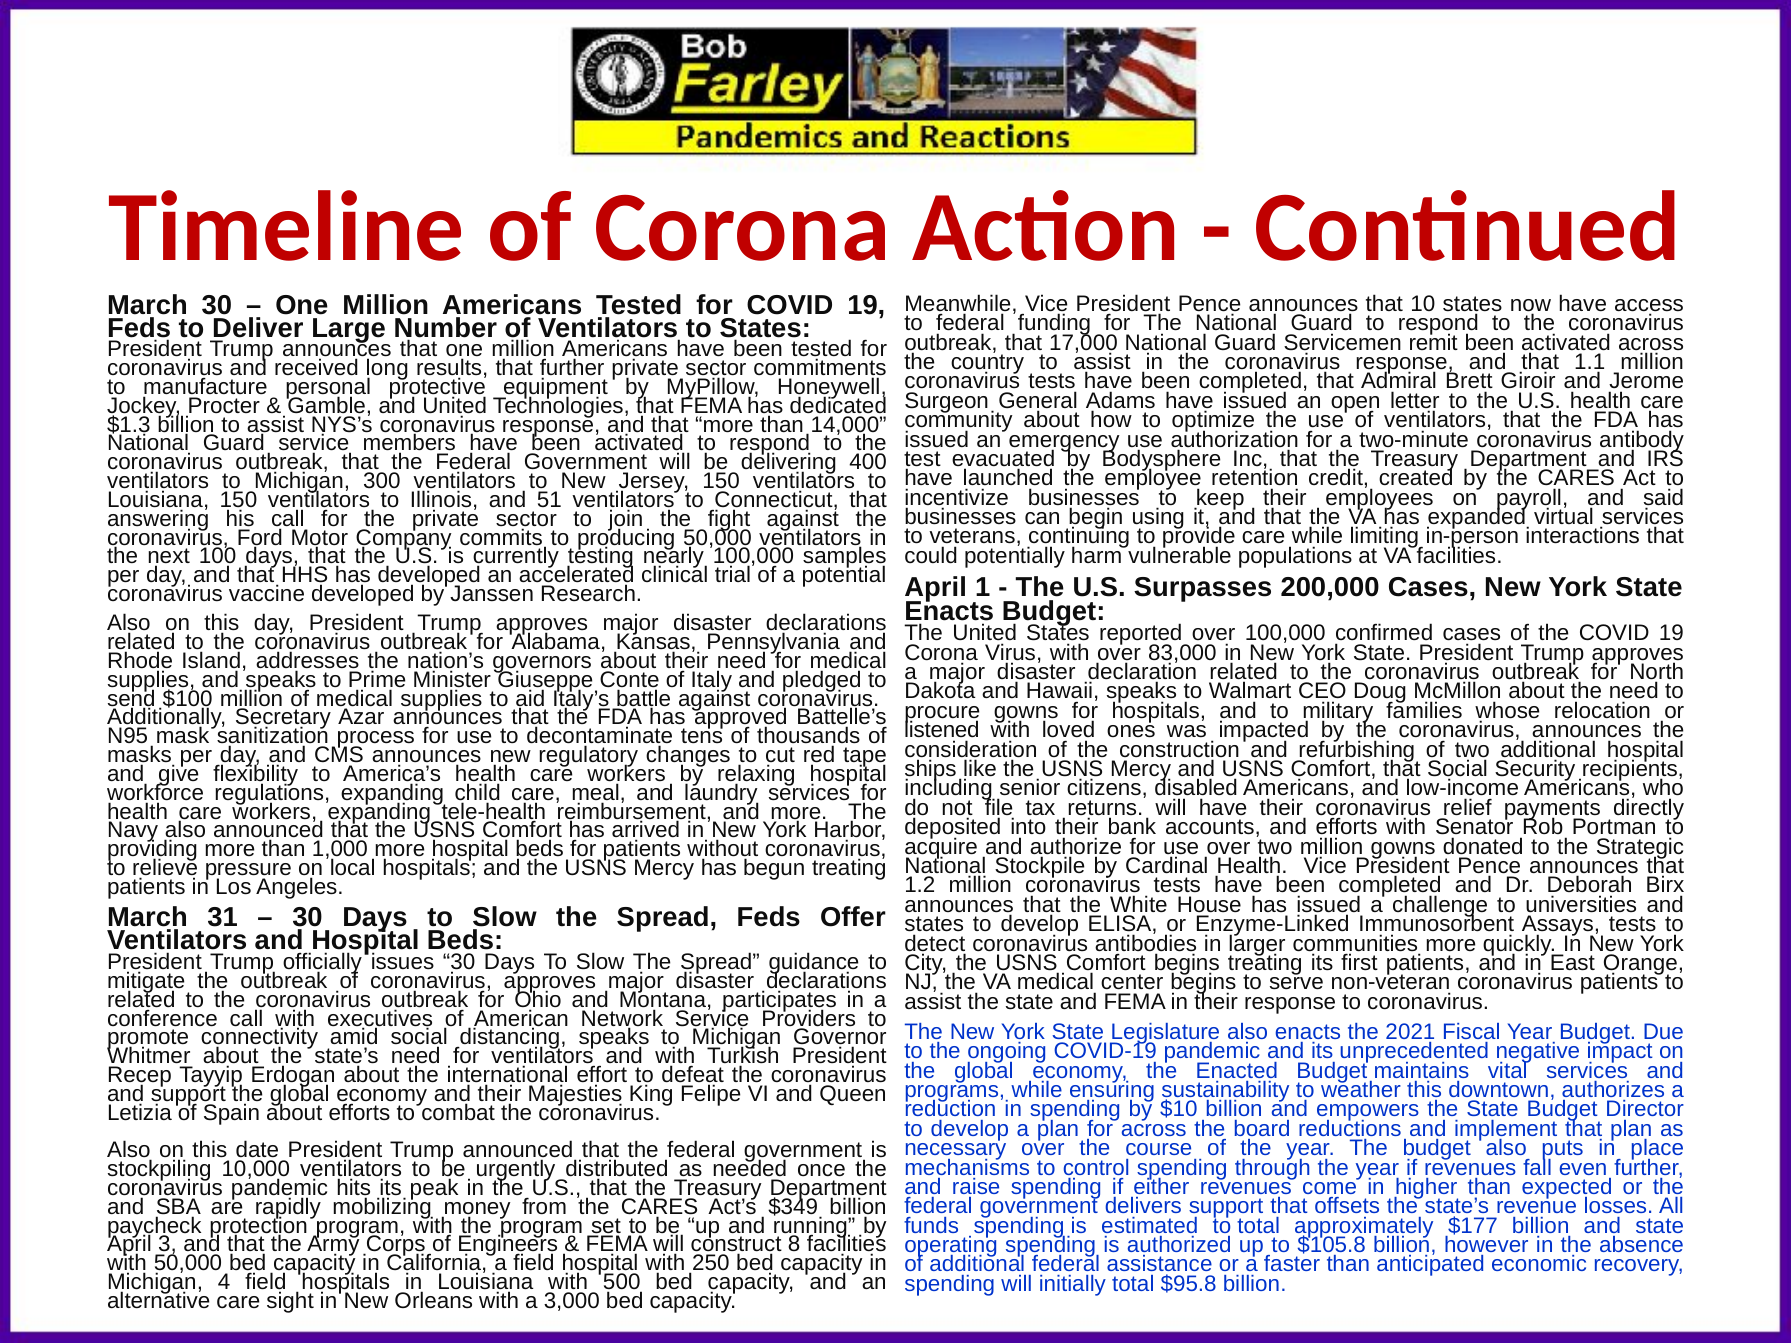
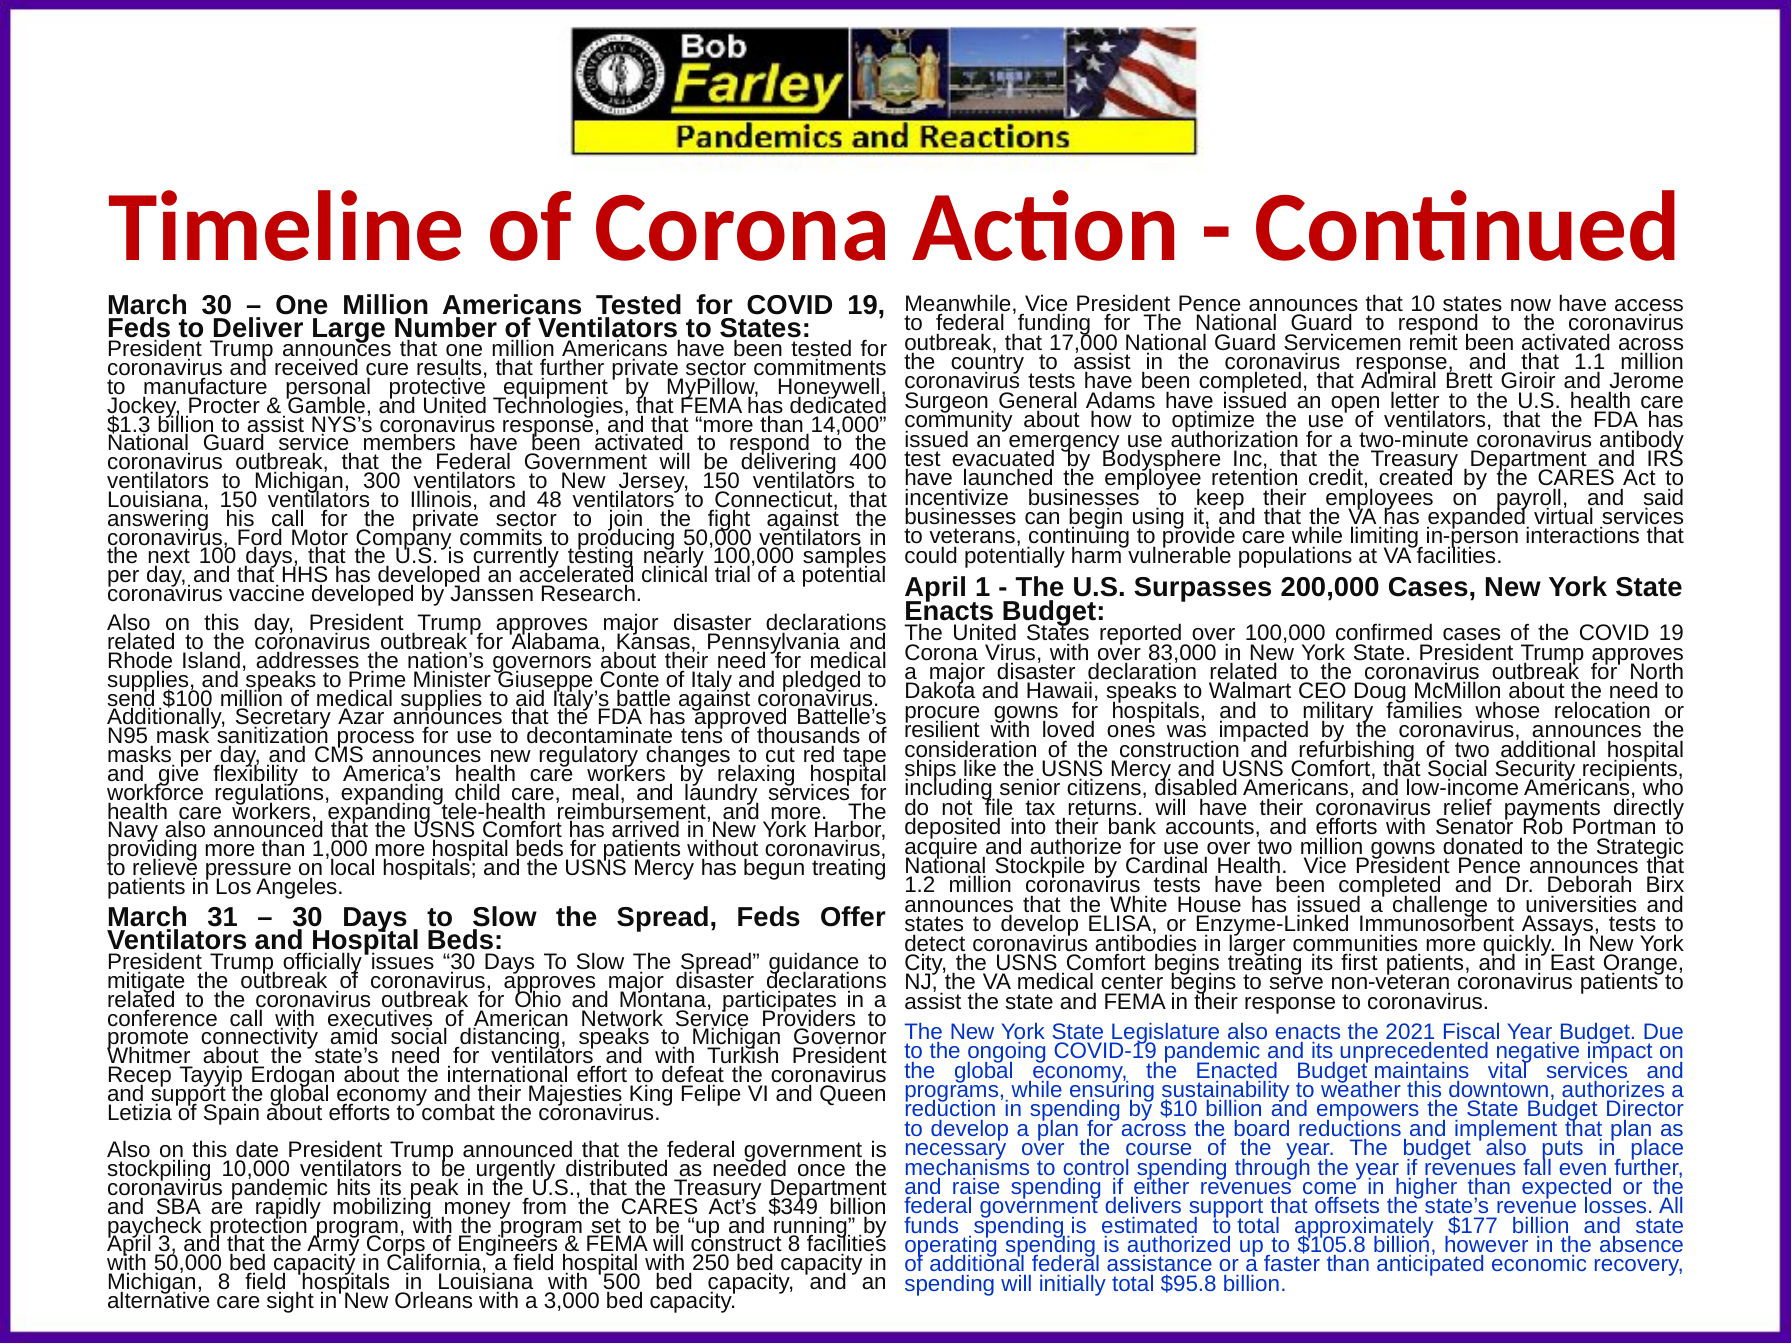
long: long -> cure (387, 368)
51: 51 -> 48 (549, 500)
listened: listened -> resilient (942, 731)
Michigan 4: 4 -> 8 (224, 1282)
